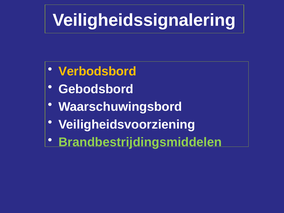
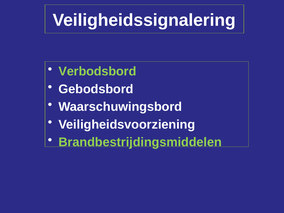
Verbodsbord colour: yellow -> light green (97, 71)
